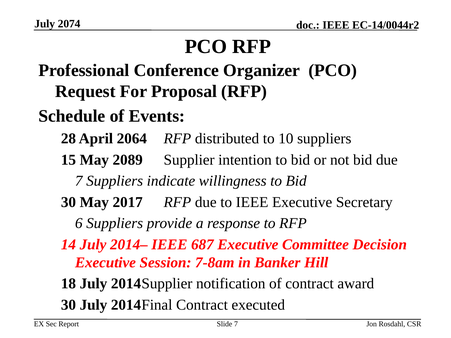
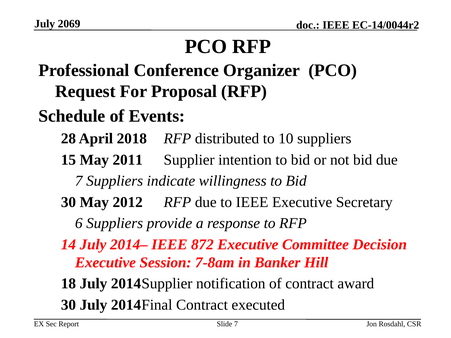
2074: 2074 -> 2069 (69, 24)
2064: 2064 -> 2018 (132, 139)
2089: 2089 -> 2011 (128, 160)
2017: 2017 -> 2012 (128, 202)
687: 687 -> 872 (202, 245)
